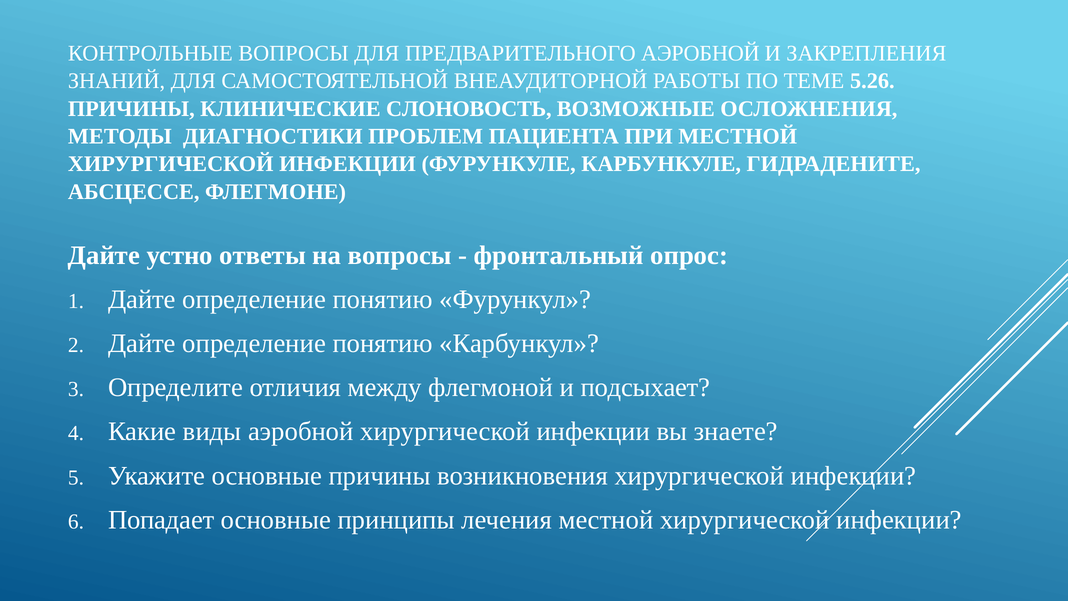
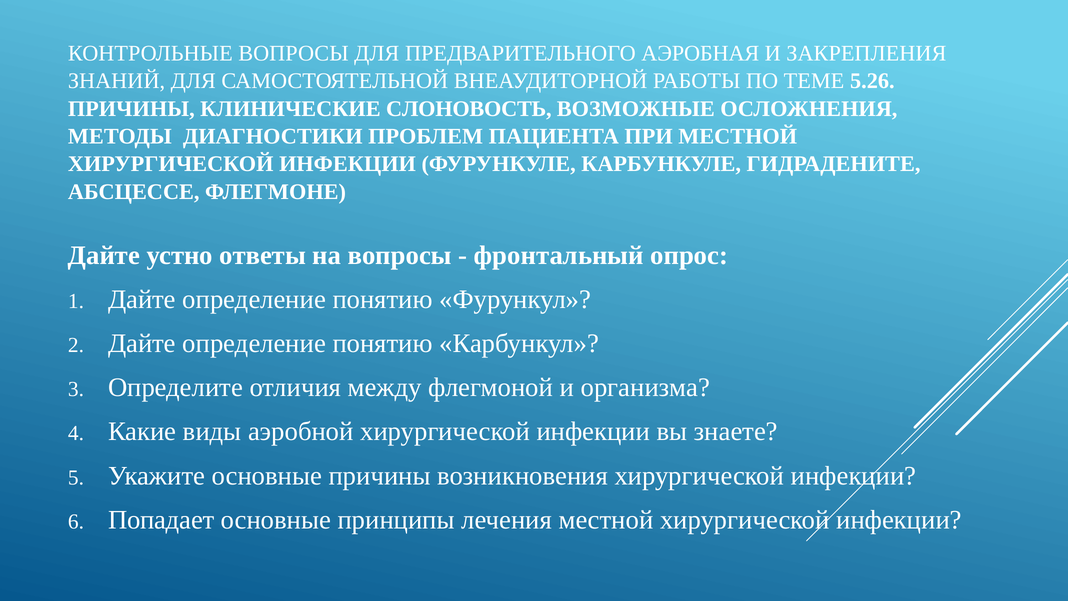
ПРЕДВАРИТЕЛЬНОГО АЭРОБНОЙ: АЭРОБНОЙ -> АЭРОБНАЯ (700, 53)
подсыхает: подсыхает -> организма (645, 387)
